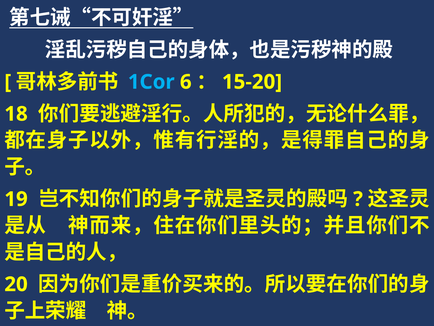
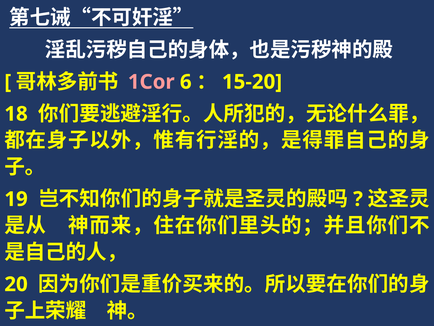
1Cor colour: light blue -> pink (151, 82)
